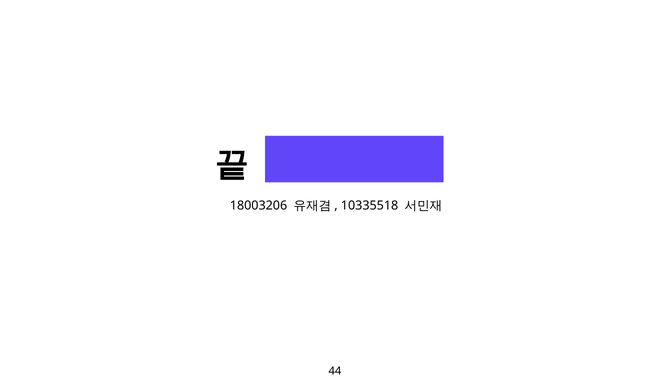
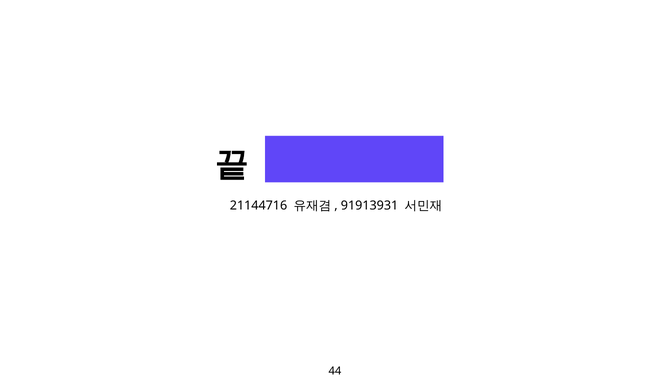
18003206: 18003206 -> 21144716 (259, 205)
10335518: 10335518 -> 91913931 (370, 205)
